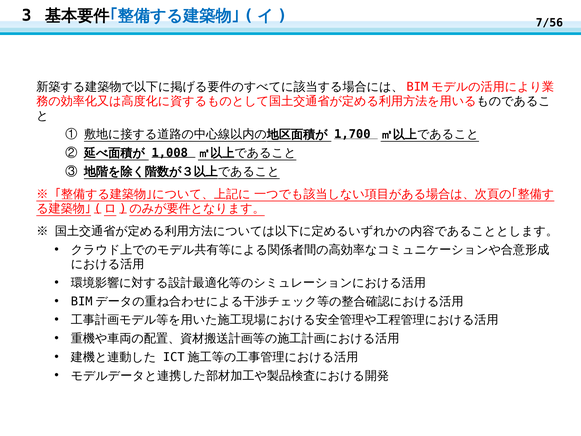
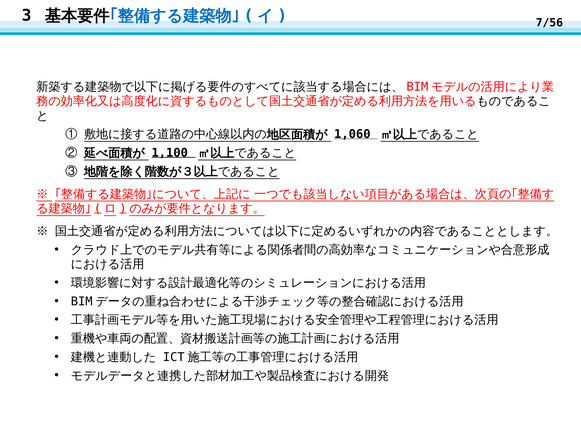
1,700: 1,700 -> 1,060 (352, 134)
1,008: 1,008 -> 1,100 (170, 153)
